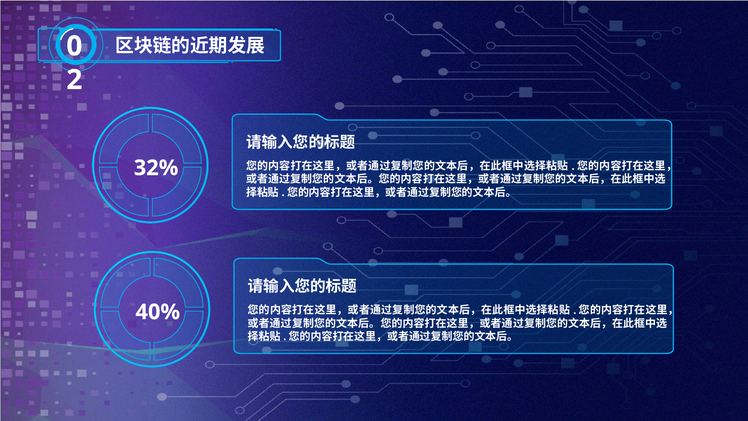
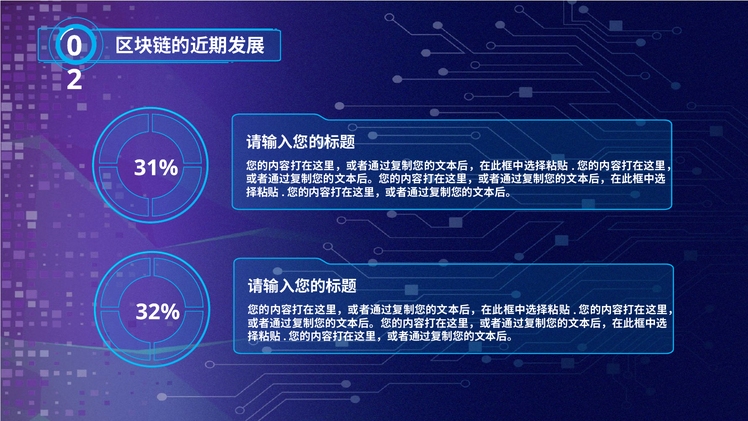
32%: 32% -> 31% (156, 168)
40%: 40% -> 32% (158, 312)
